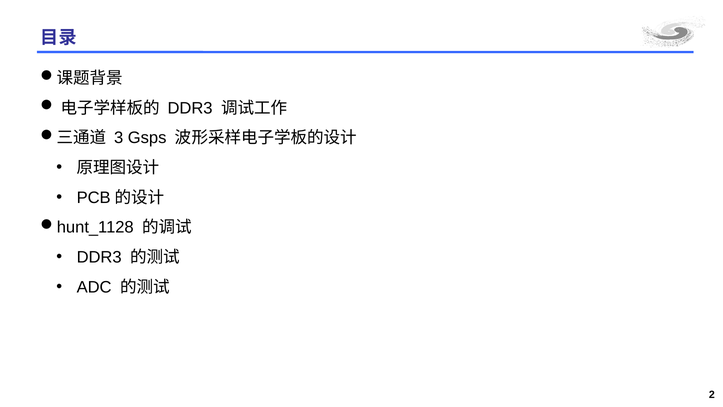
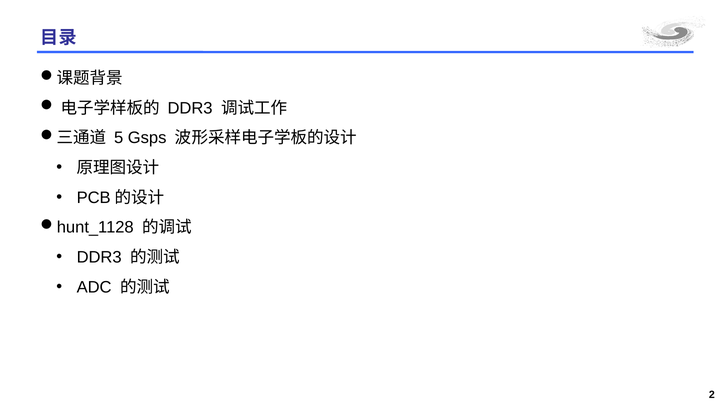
3: 3 -> 5 (119, 138)
